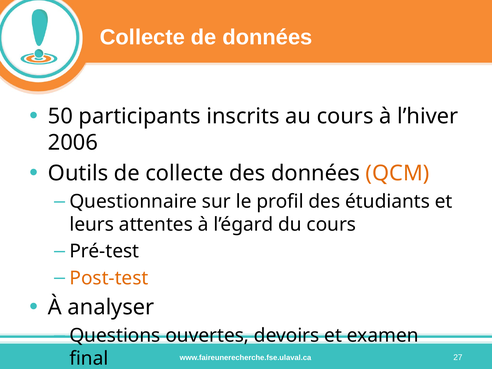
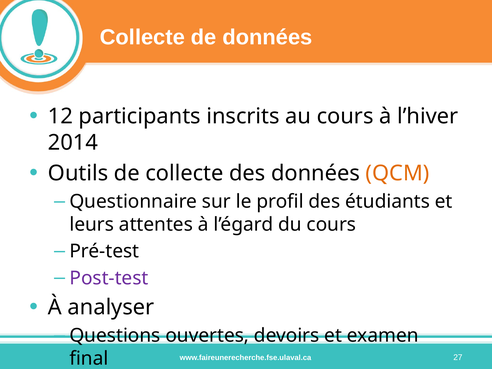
50: 50 -> 12 (60, 116)
2006: 2006 -> 2014 (73, 143)
Post-test colour: orange -> purple (109, 278)
